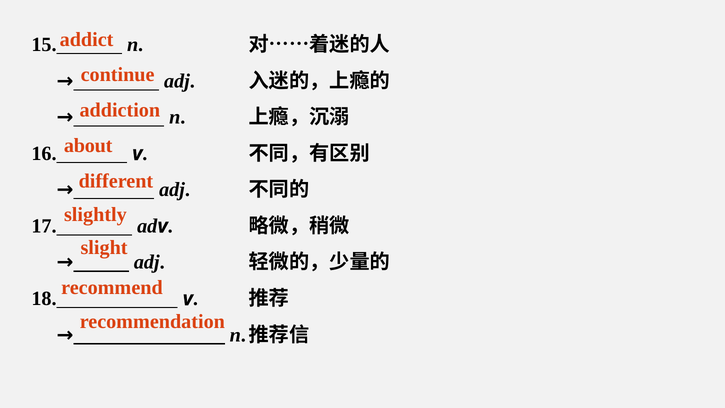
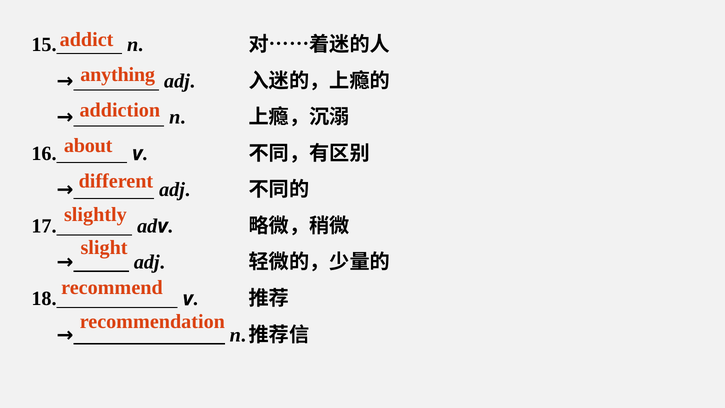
continue: continue -> anything (118, 75)
